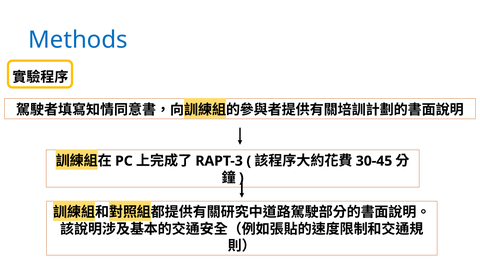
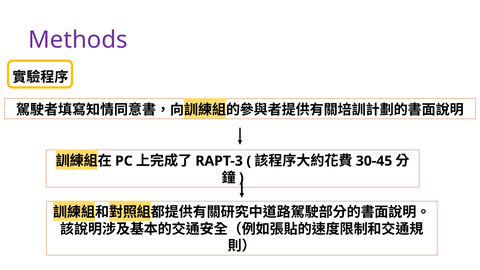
Methods colour: blue -> purple (78, 40)
